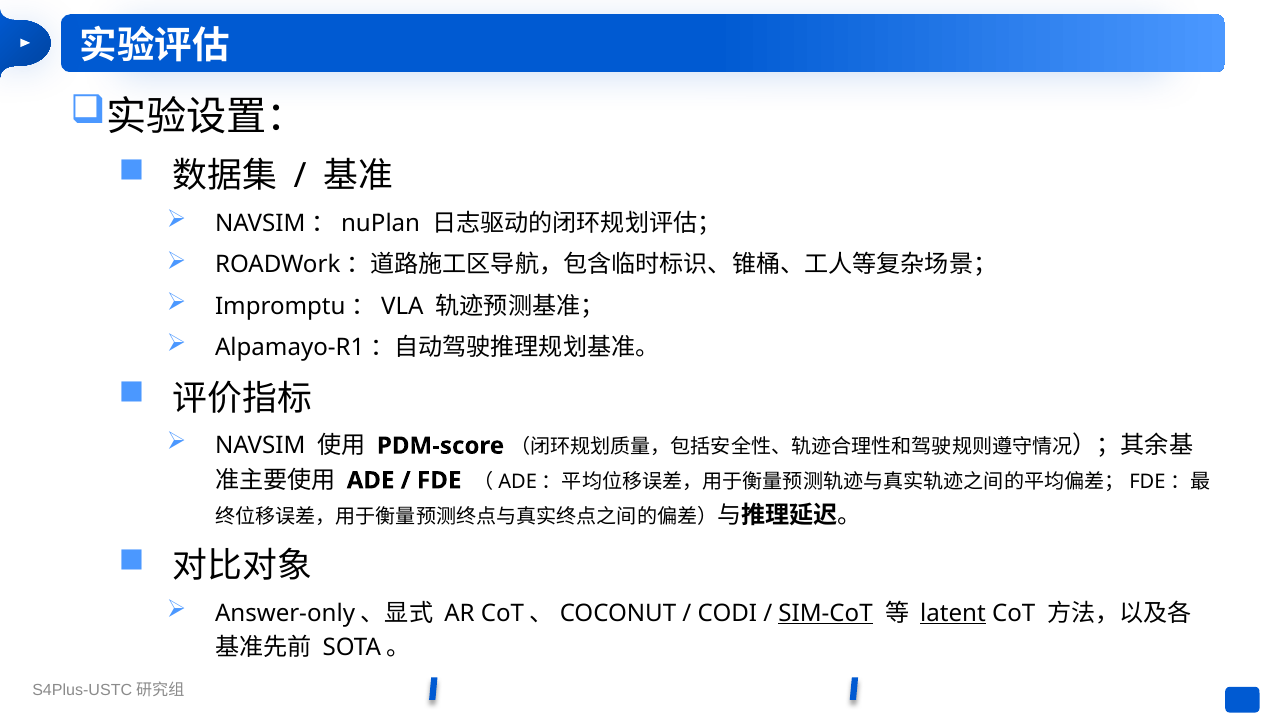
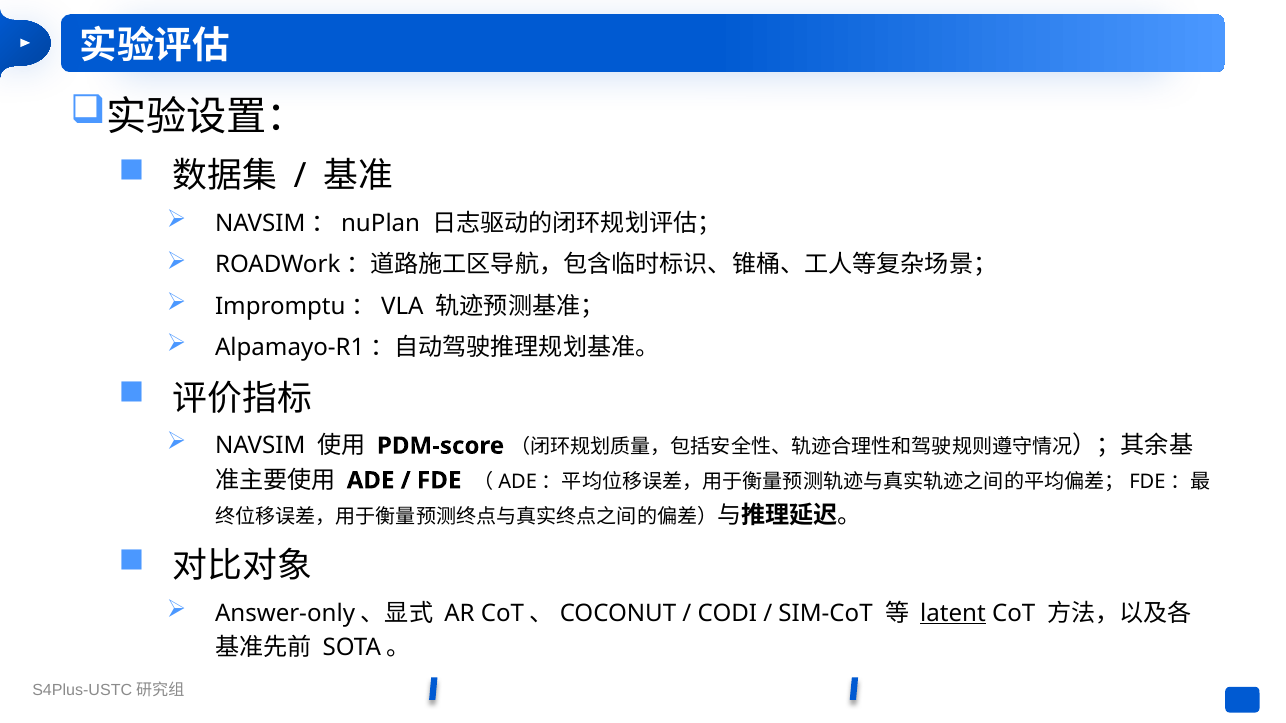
SIM-CoT underline: present -> none (826, 614)
